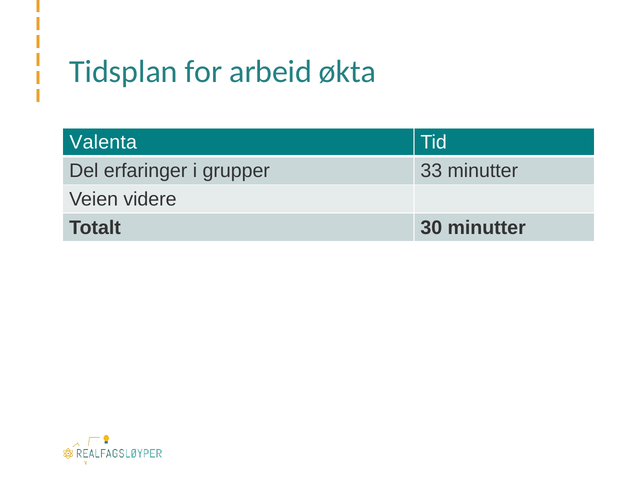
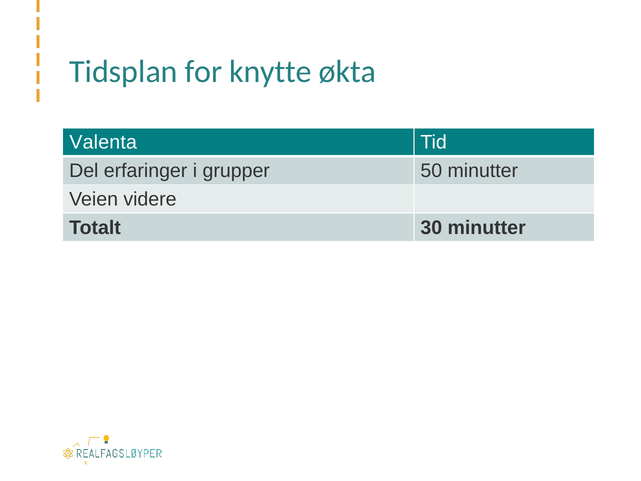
arbeid: arbeid -> knytte (271, 72)
33: 33 -> 50 (431, 171)
